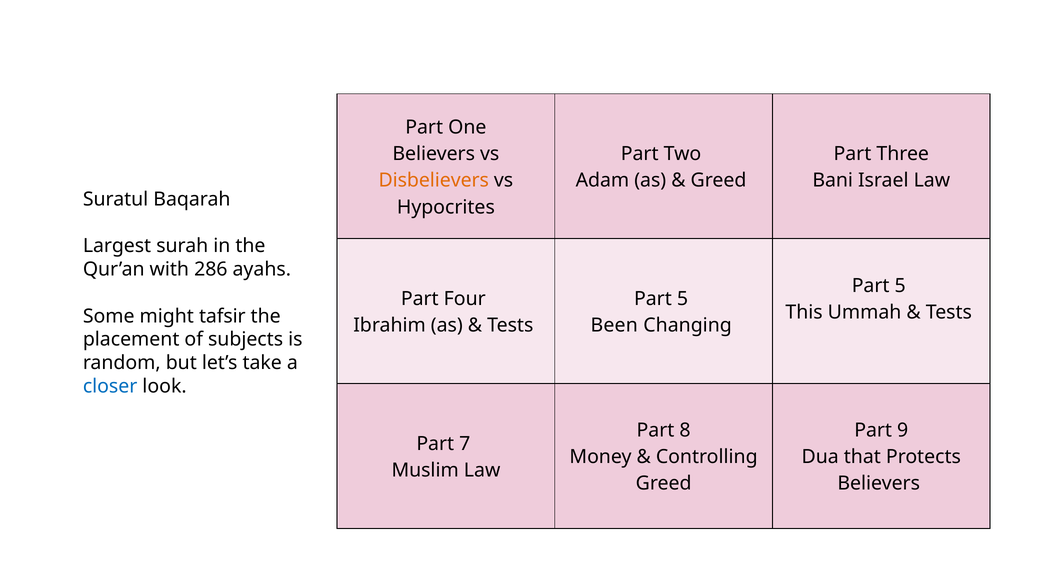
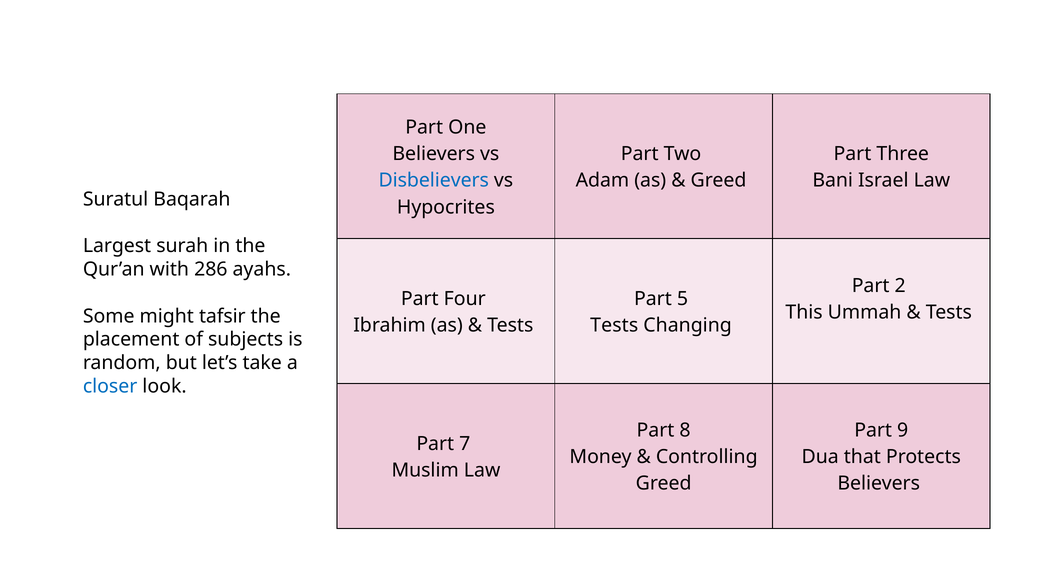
Disbelievers colour: orange -> blue (434, 181)
5: 5 -> 2 (900, 286)
Been: Been -> Tests (614, 325)
